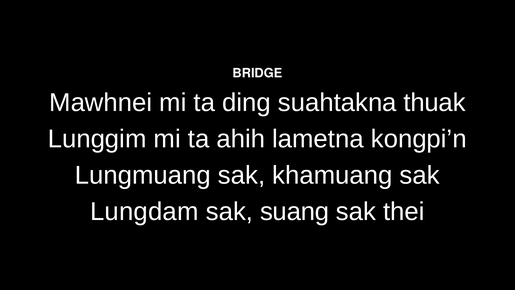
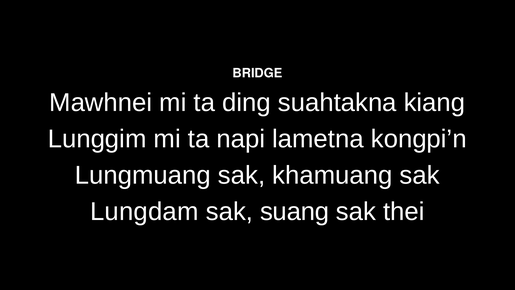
thuak: thuak -> kiang (434, 103)
ahih: ahih -> napi (241, 139)
